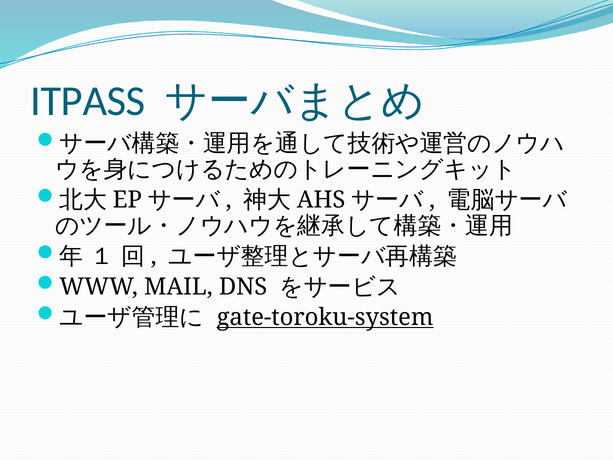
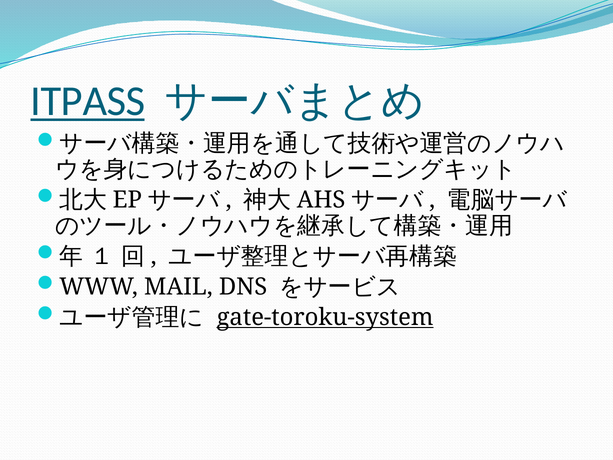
ITPASS underline: none -> present (88, 101)
